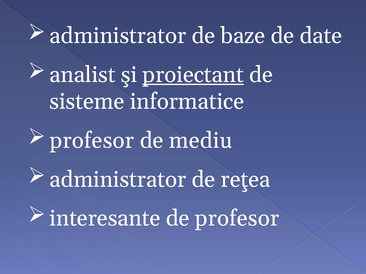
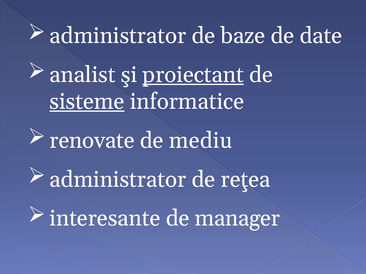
sisteme underline: none -> present (87, 102)
profesor: profesor -> renovate (92, 141)
de profesor: profesor -> manager (237, 219)
